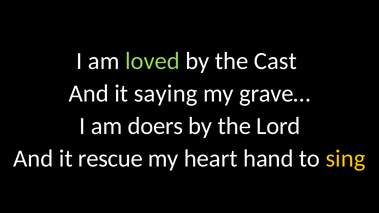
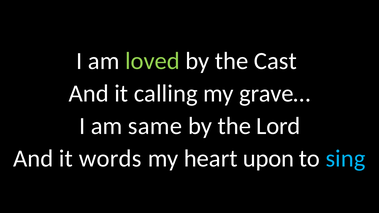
saying: saying -> calling (166, 94)
doers: doers -> same (155, 126)
rescue: rescue -> words (110, 159)
hand: hand -> upon (268, 159)
sing colour: yellow -> light blue (345, 159)
